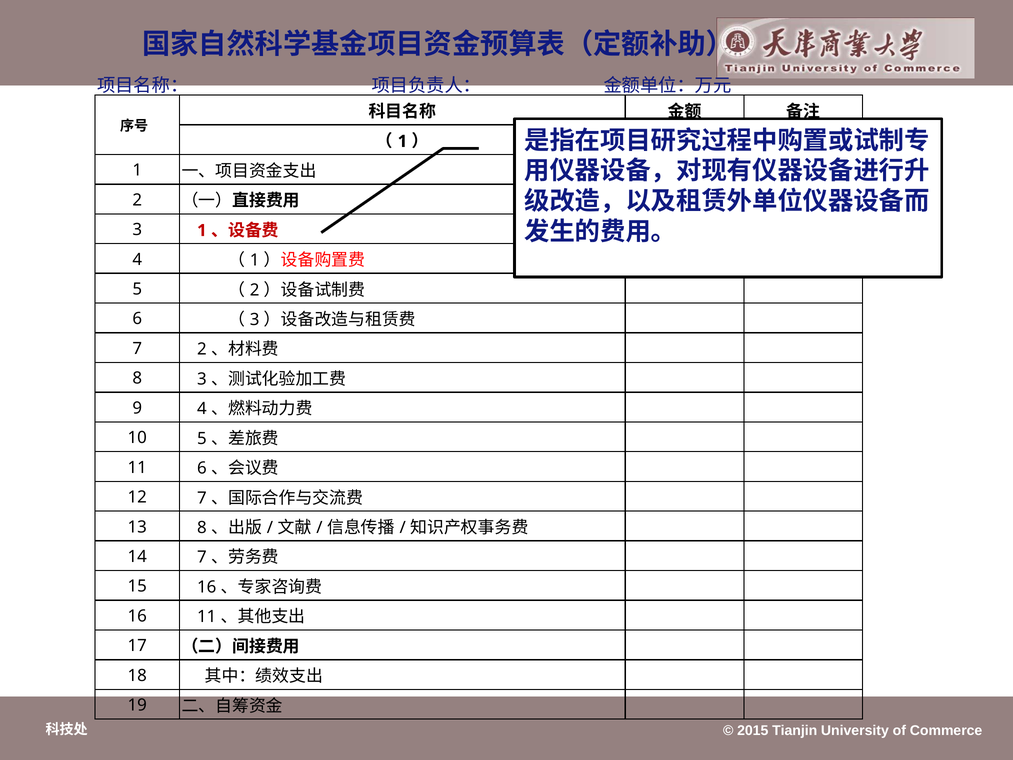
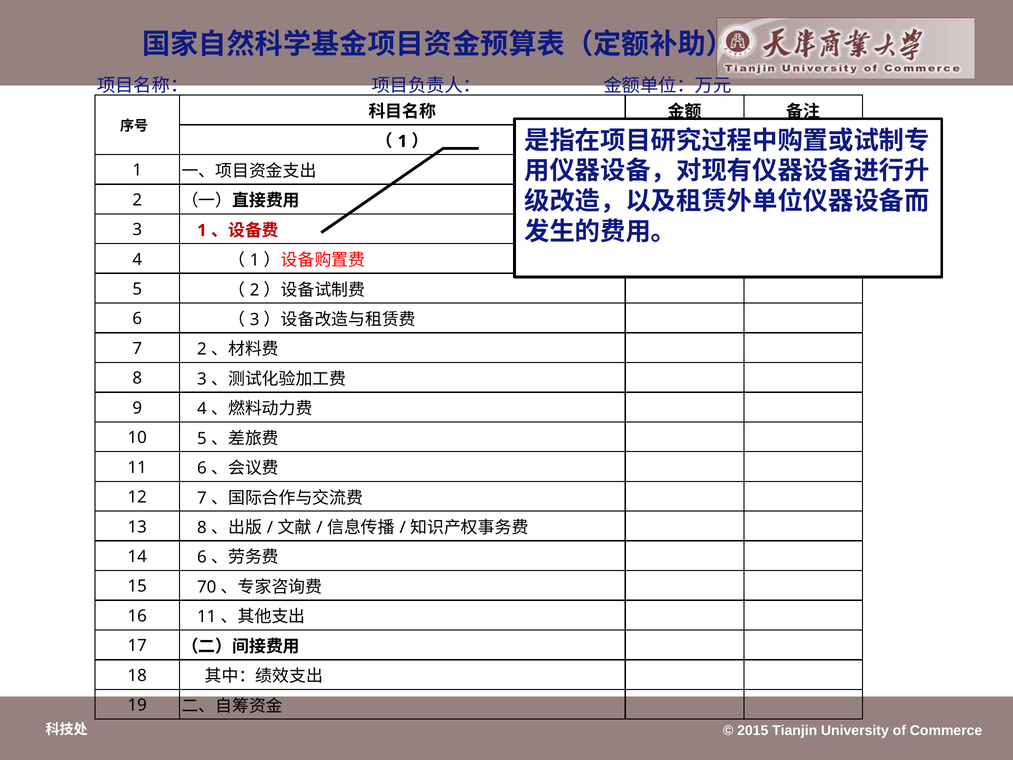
14 7: 7 -> 6 (202, 557)
15 16: 16 -> 70 (207, 587)
